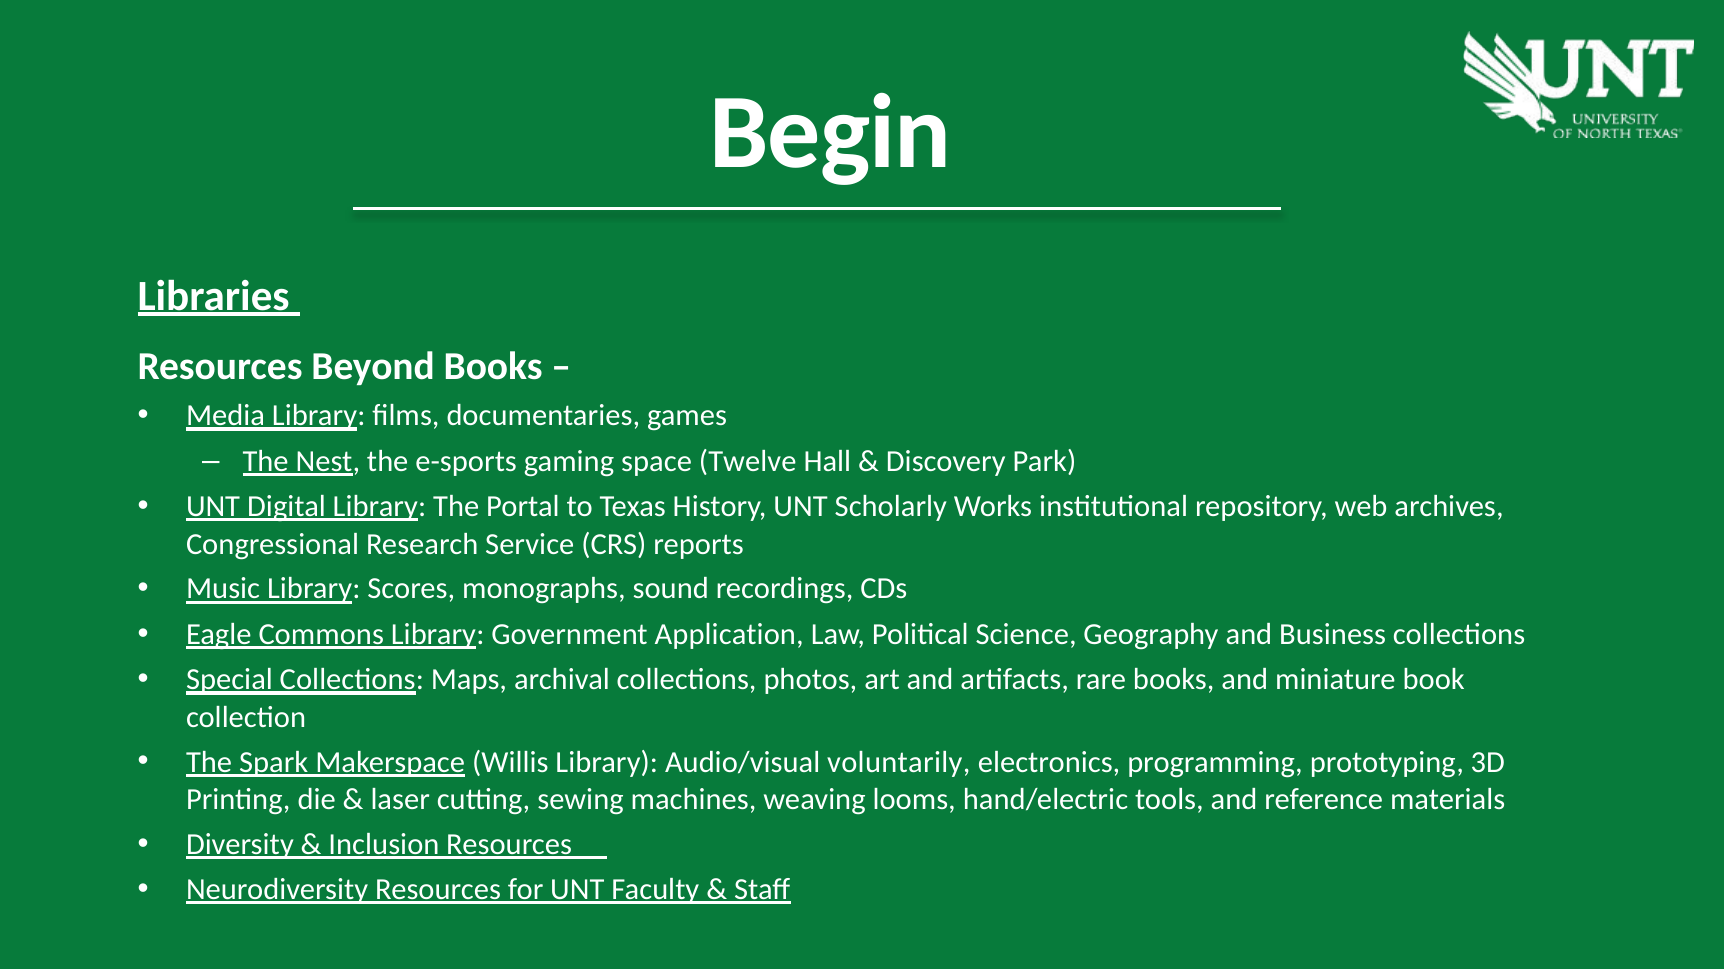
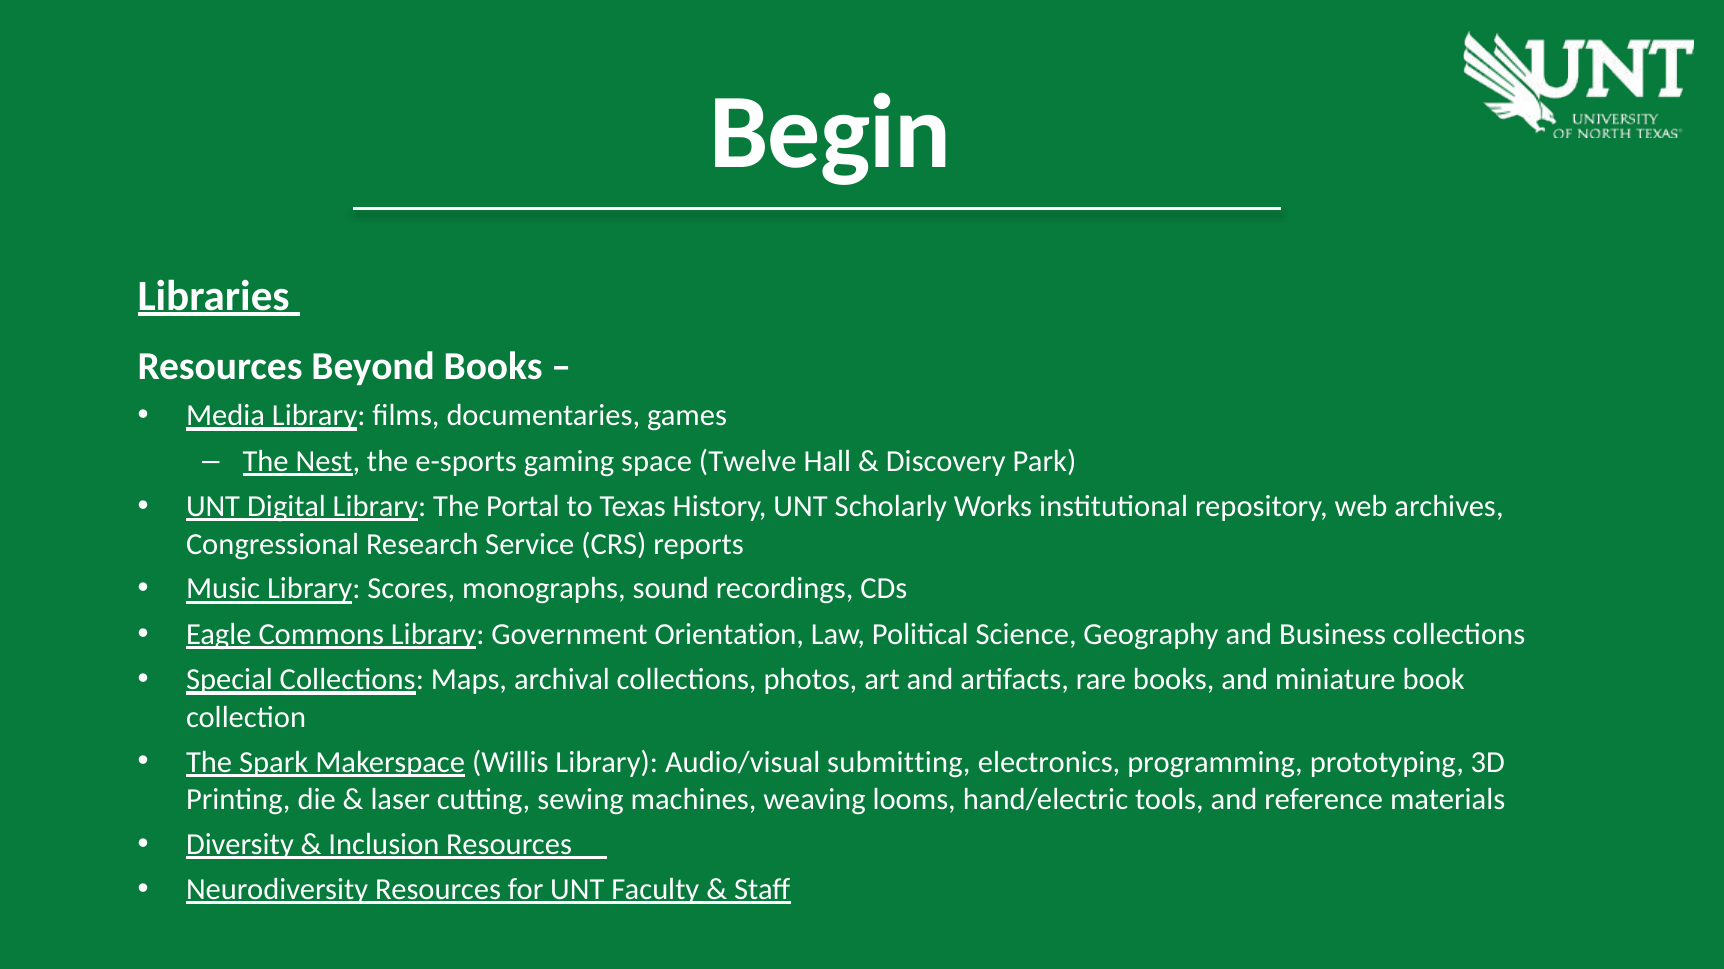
Application: Application -> Orientation (729, 635)
voluntarily: voluntarily -> submitting (899, 763)
